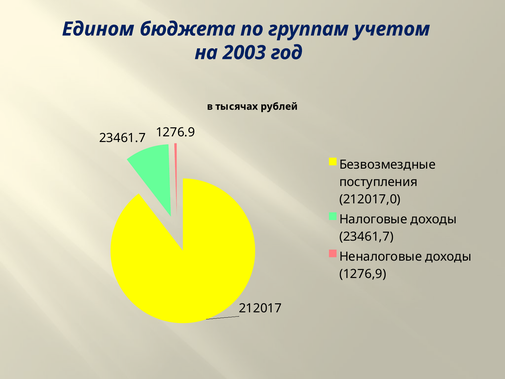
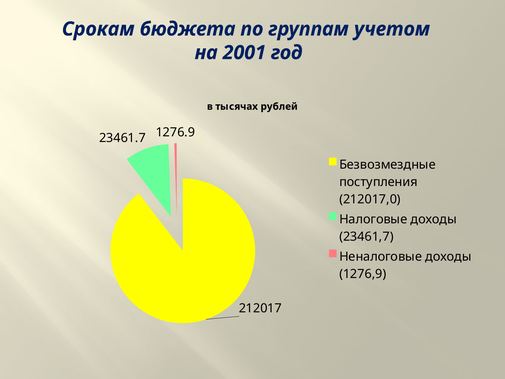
Едином: Едином -> Срокам (98, 29)
2003: 2003 -> 2001 (244, 53)
